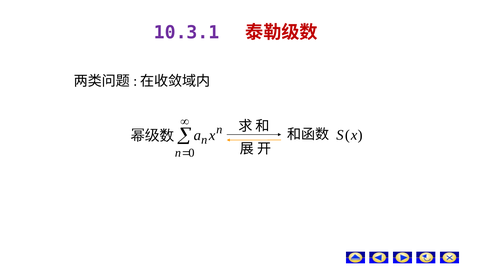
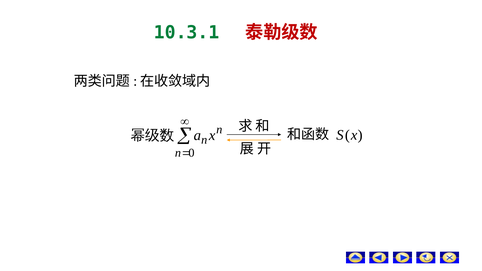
10.3.1 colour: purple -> green (187, 33)
